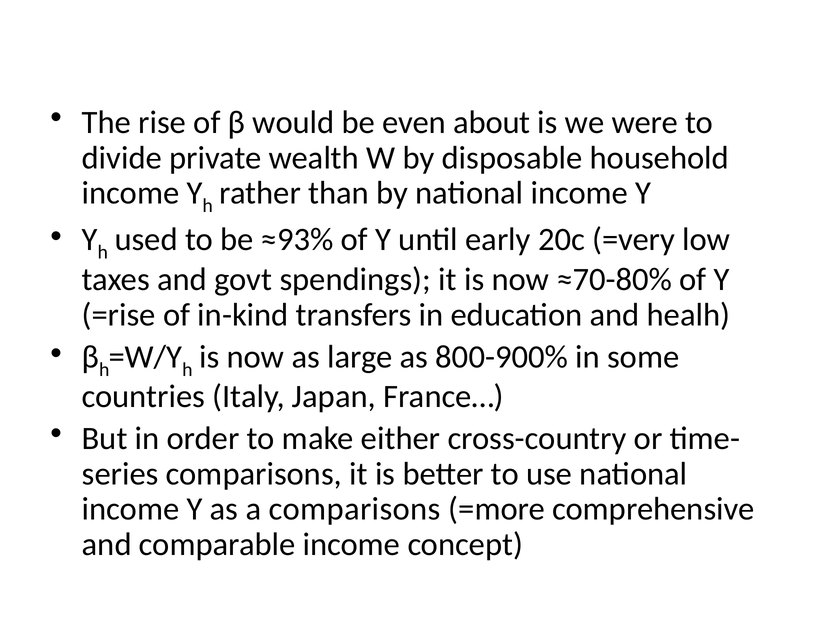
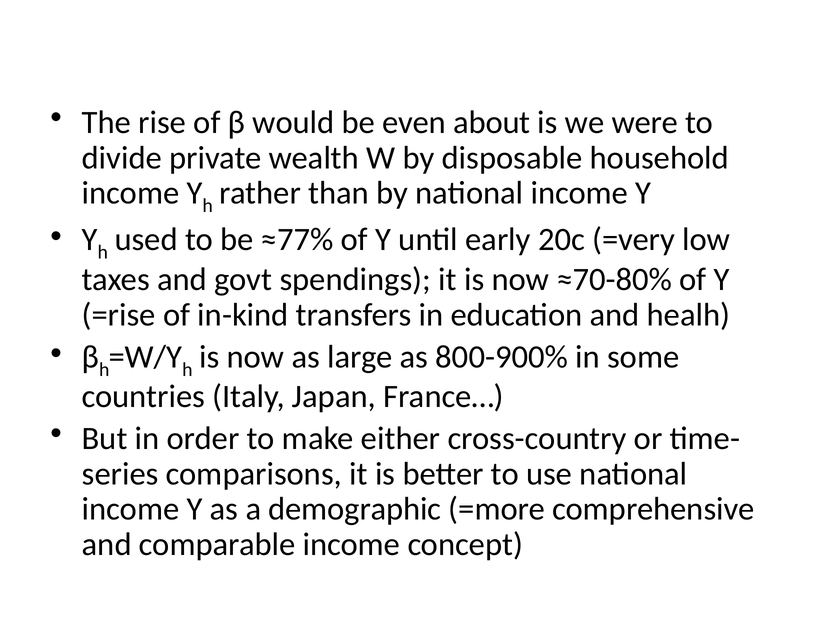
≈93%: ≈93% -> ≈77% (297, 240)
a comparisons: comparisons -> demographic (355, 509)
